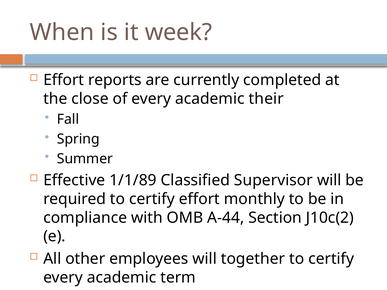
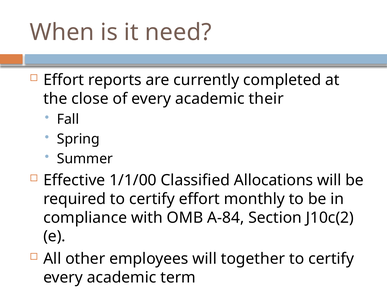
week: week -> need (178, 32)
1/1/89: 1/1/89 -> 1/1/00 (133, 180)
Supervisor: Supervisor -> Allocations (274, 180)
A-44: A-44 -> A-84 (226, 218)
